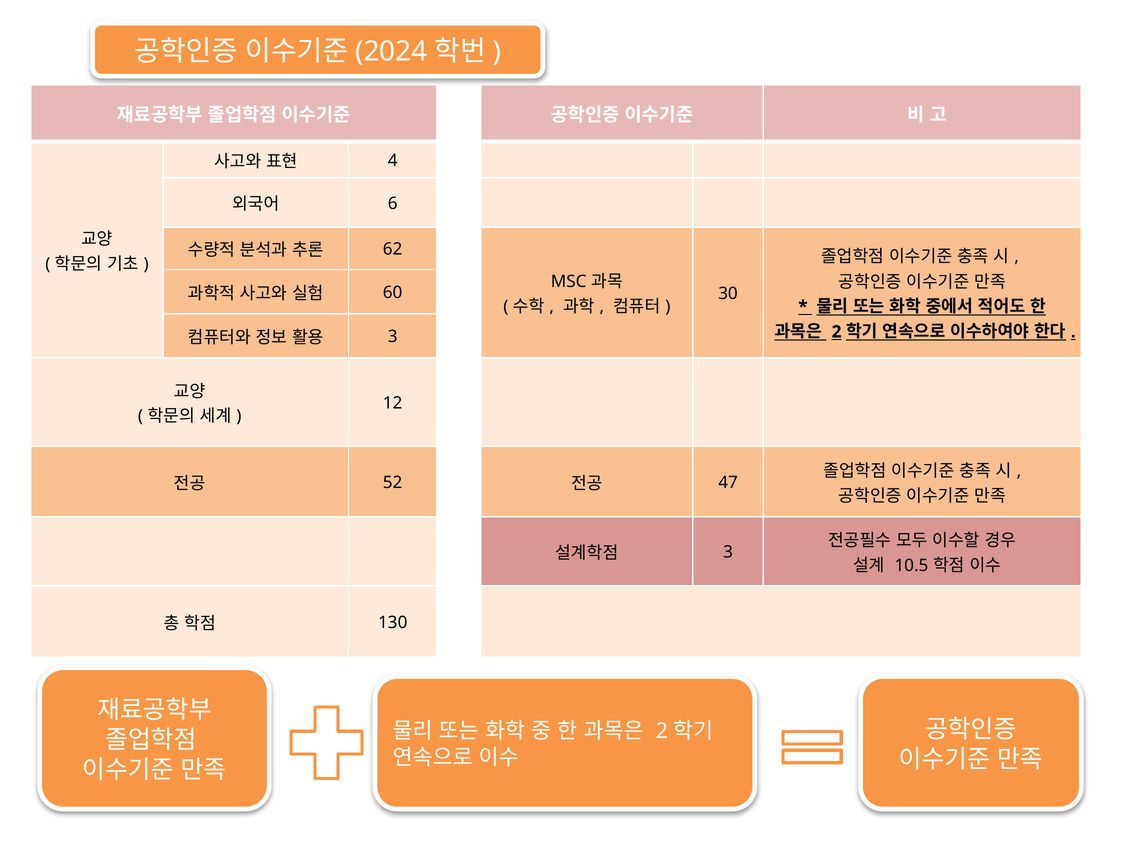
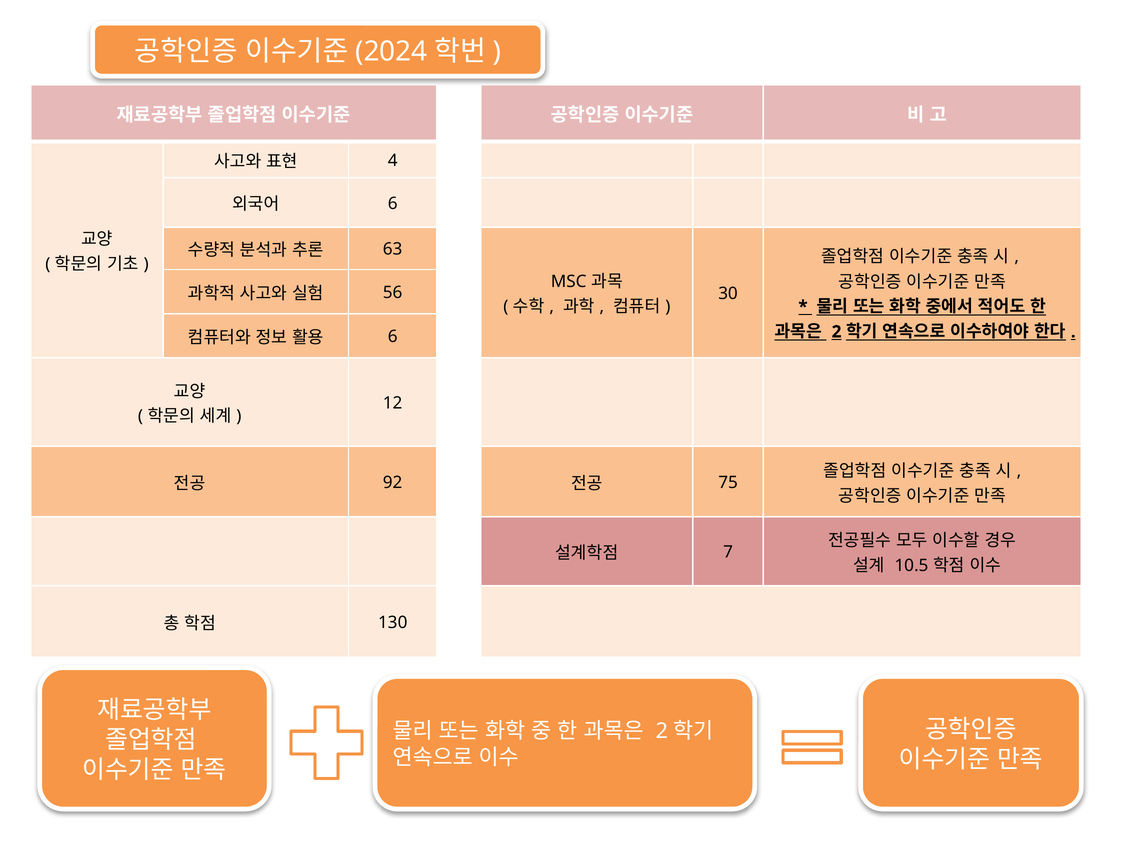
62: 62 -> 63 (393, 249)
60: 60 -> 56 (393, 293)
3: 3 -> 6 (393, 337)
52: 52 -> 92 (393, 482)
47: 47 -> 75 (728, 482)
3: 3 -> 7 (728, 552)
